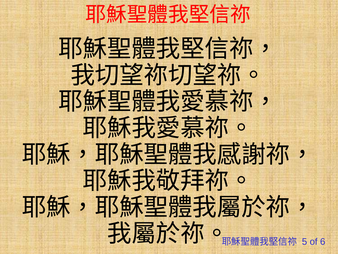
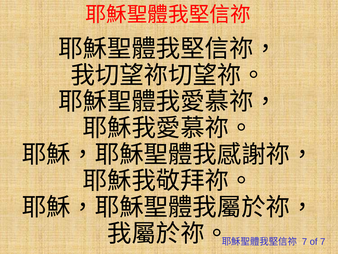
5: 5 -> 7 (304, 241)
of 6: 6 -> 7 (323, 241)
